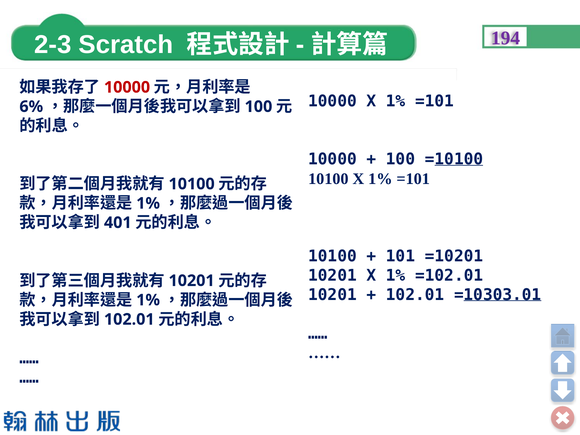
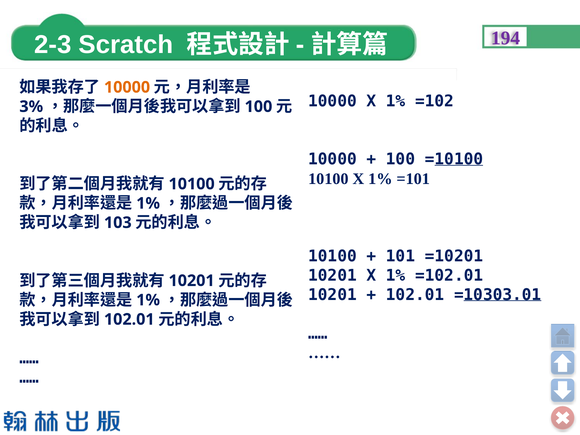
10000 colour: red -> orange (127, 87)
10000 X 1% =101: =101 -> =102 (434, 101)
6%: 6% -> 3% (31, 107)
401: 401 -> 103 (118, 223)
